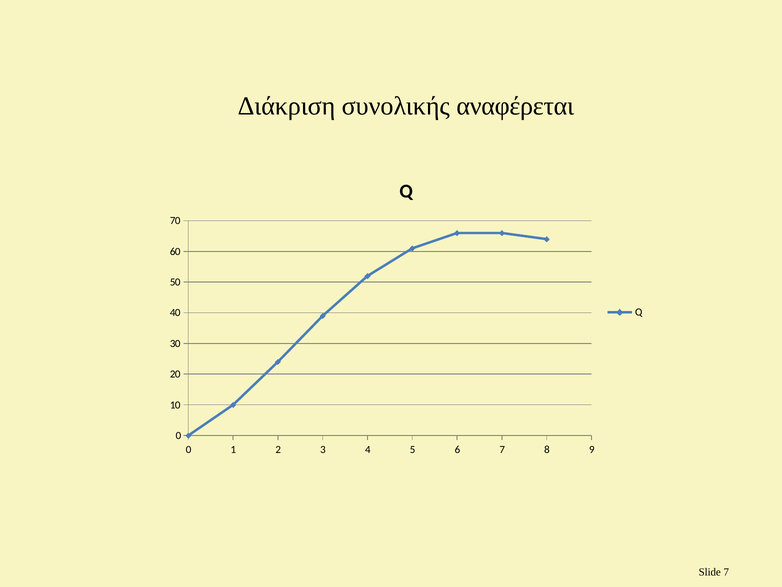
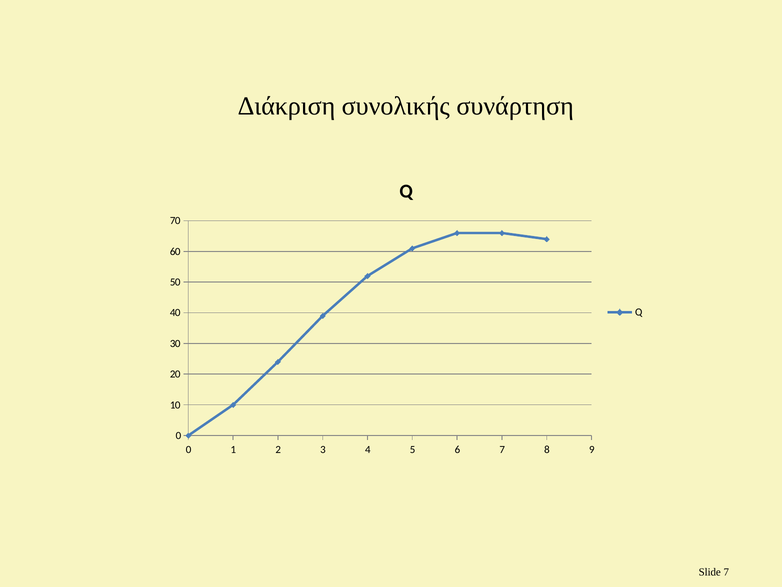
αναφέρεται: αναφέρεται -> συνάρτηση (515, 106)
